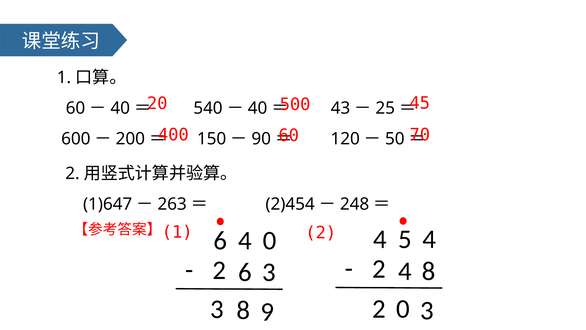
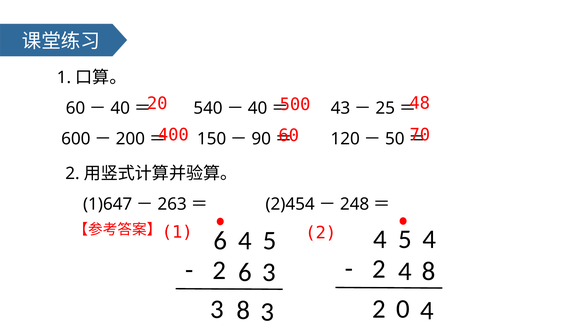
45: 45 -> 48 (420, 103)
4 0: 0 -> 5 (270, 240)
0 3: 3 -> 4 (427, 310)
8 9: 9 -> 3 (267, 312)
